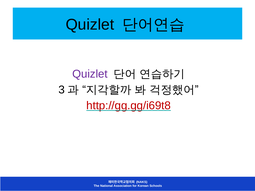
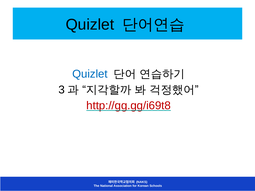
Quizlet colour: purple -> blue (90, 74)
